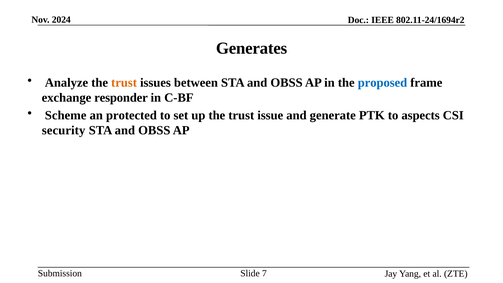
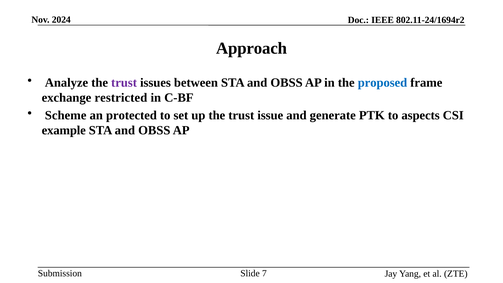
Generates: Generates -> Approach (252, 48)
trust colour: orange -> purple (124, 83)
responder: responder -> restricted (121, 98)
security: security -> example (64, 130)
